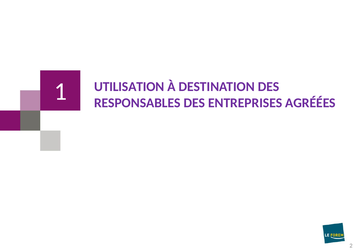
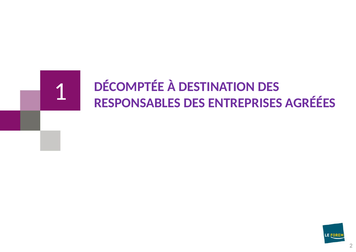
UTILISATION: UTILISATION -> DÉCOMPTÉE (129, 87)
